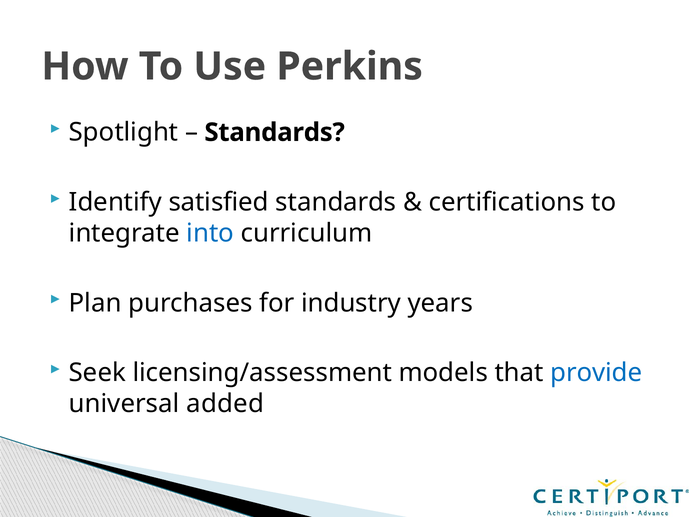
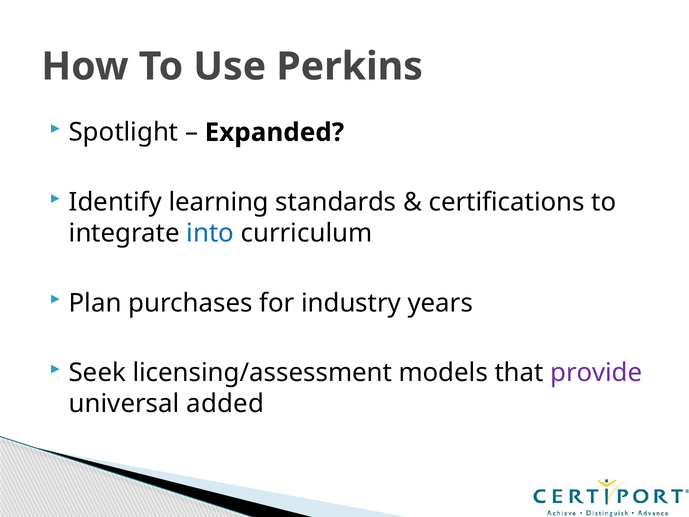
Standards: Standards -> Expanded (274, 132)
satisfied: satisfied -> learning (219, 202)
provide colour: blue -> purple (596, 373)
